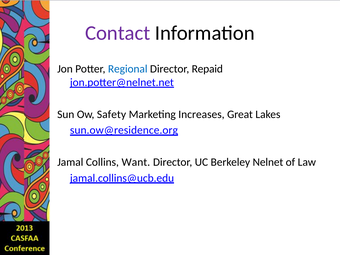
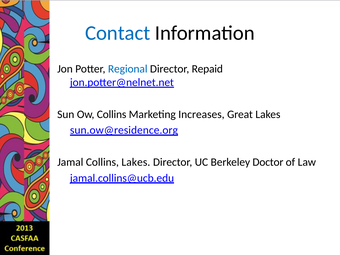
Contact colour: purple -> blue (118, 33)
Ow Safety: Safety -> Collins (112, 114)
Collins Want: Want -> Lakes (136, 162)
Nelnet: Nelnet -> Doctor (268, 162)
